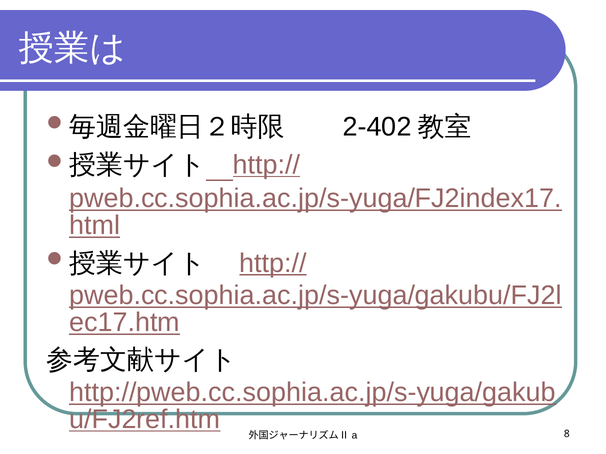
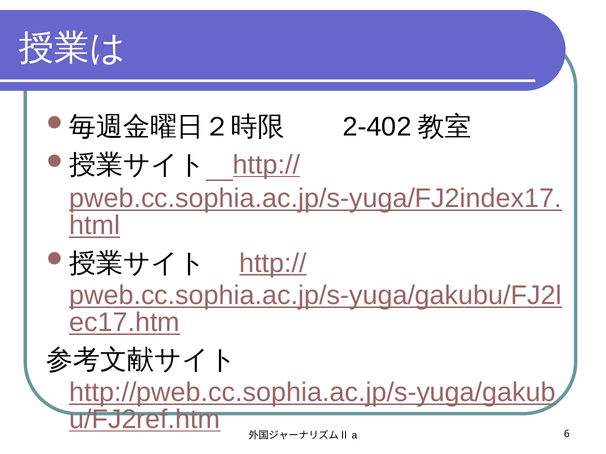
8: 8 -> 6 (567, 434)
